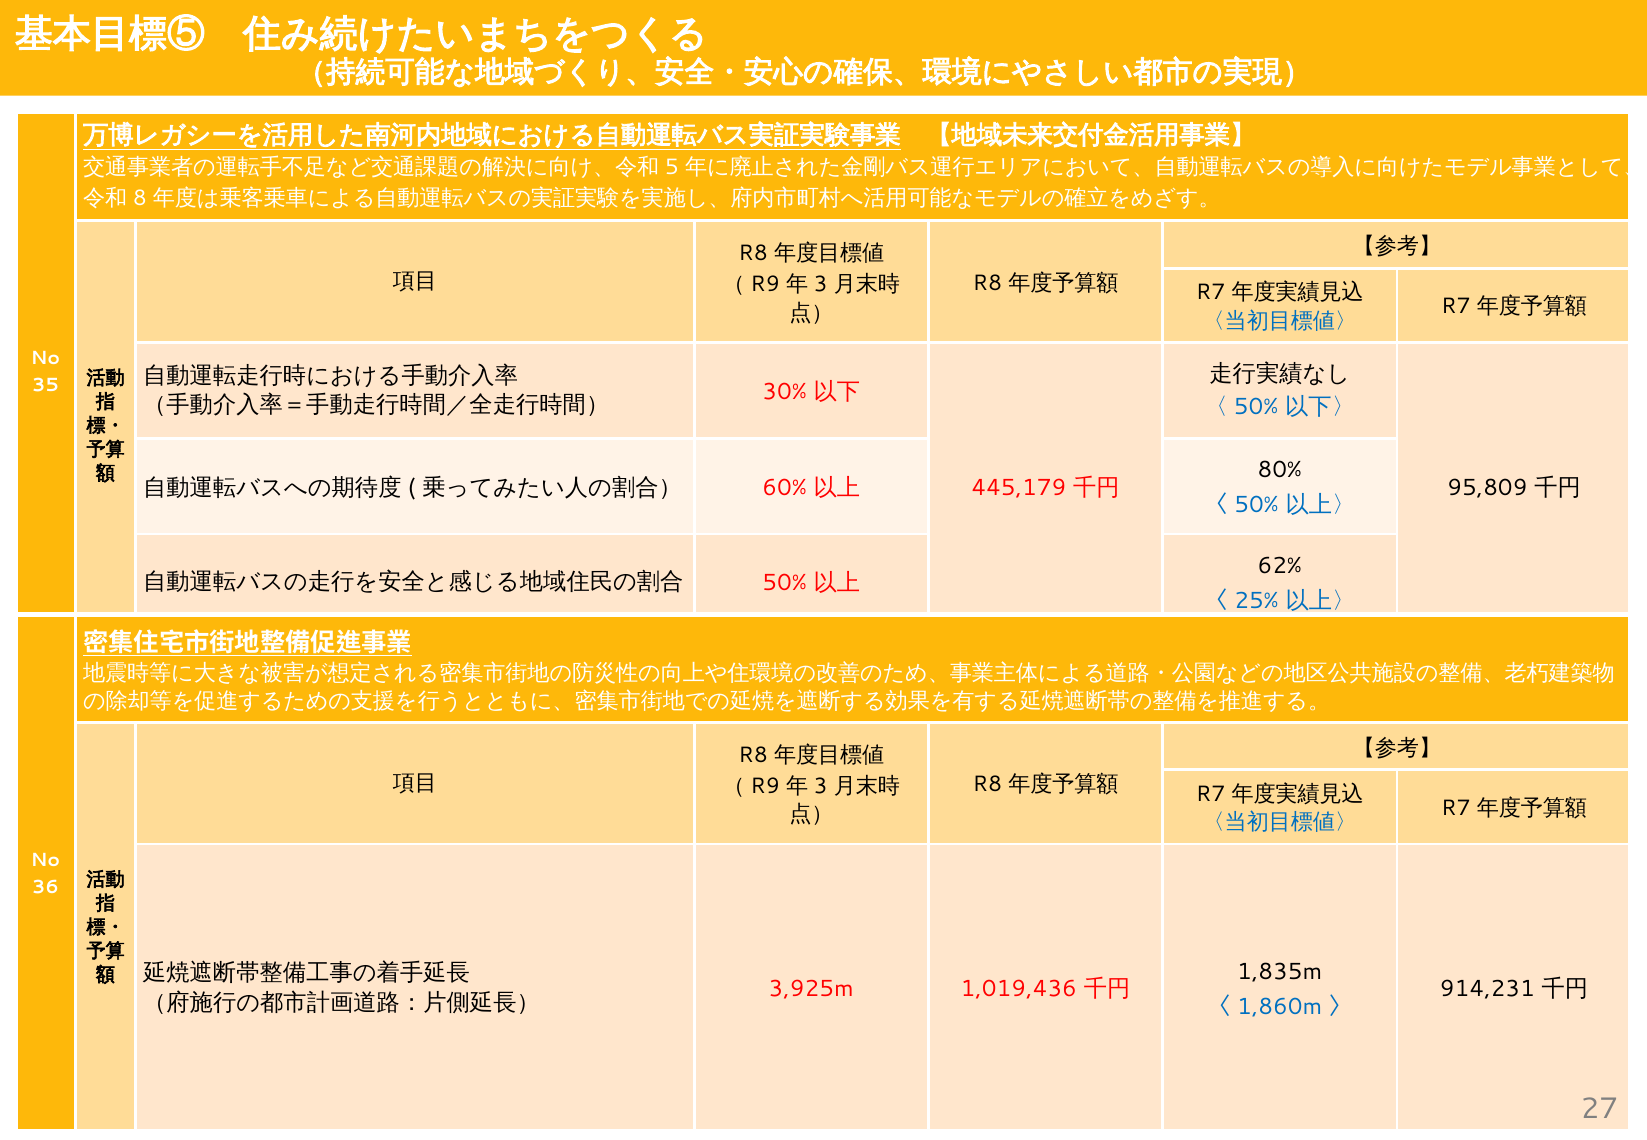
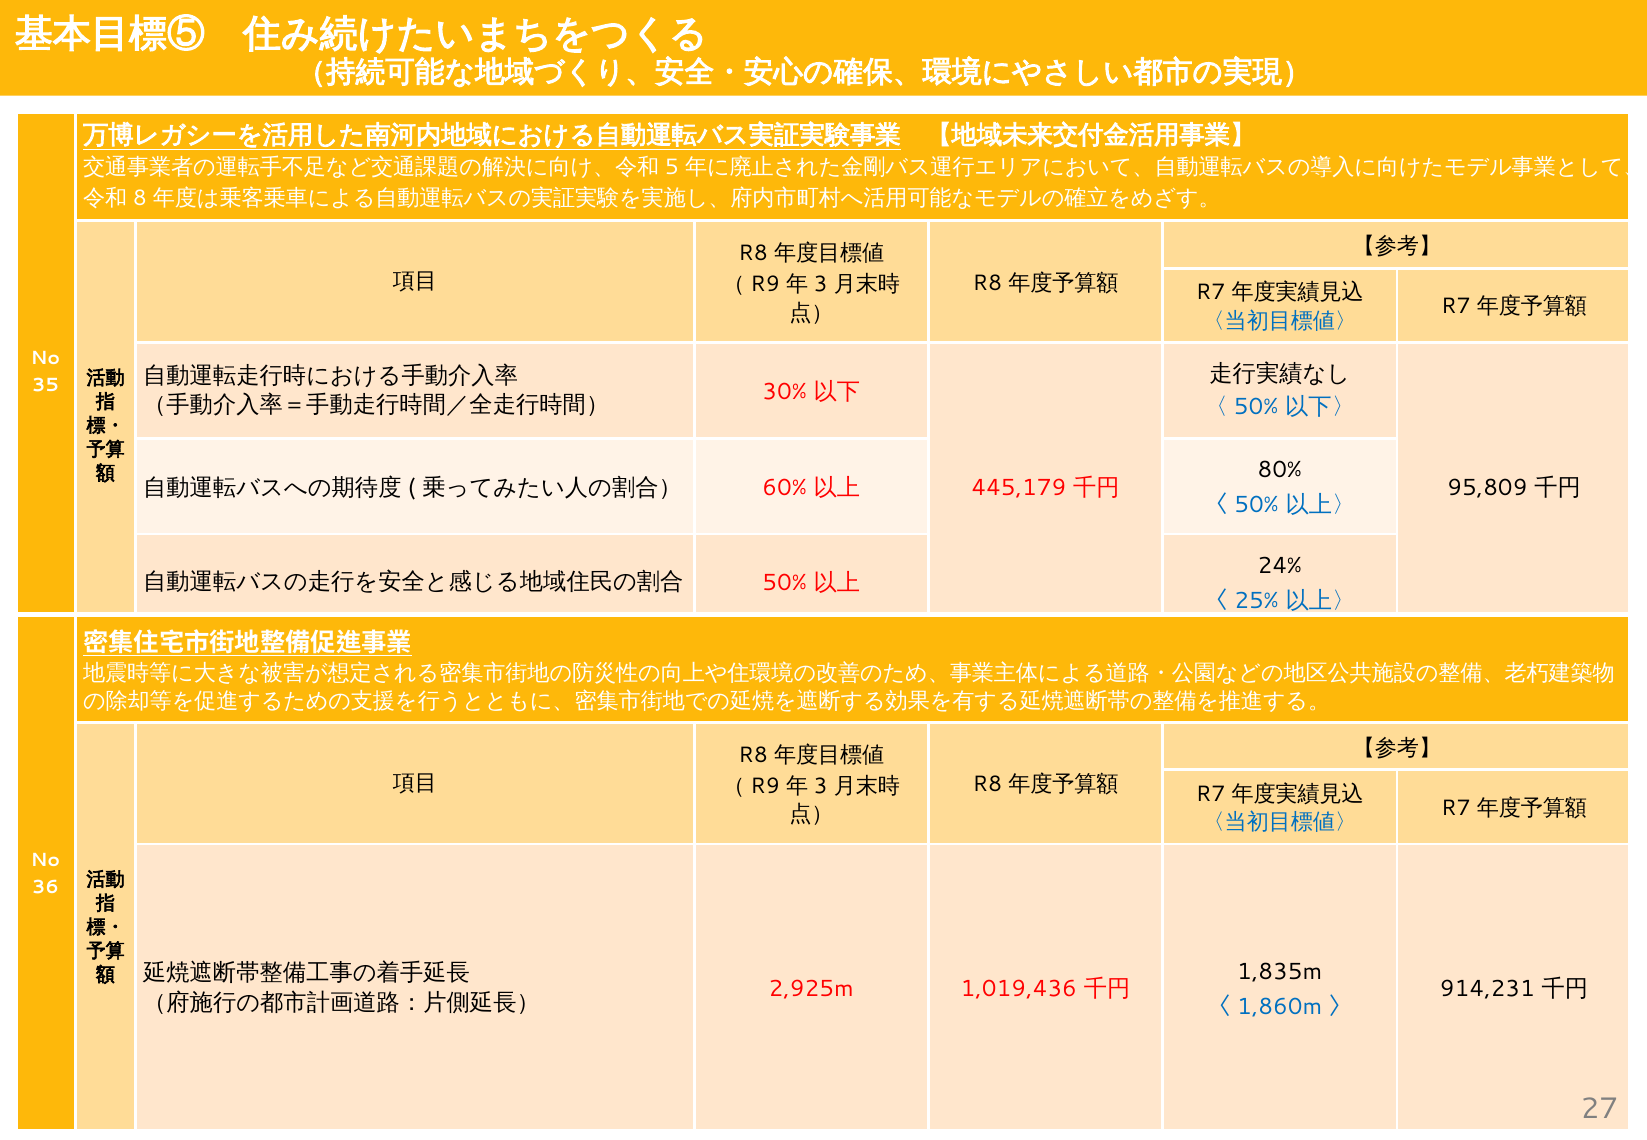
62%: 62% -> 24% (1280, 566)
3,925m: 3,925m -> 2,925m (811, 989)
